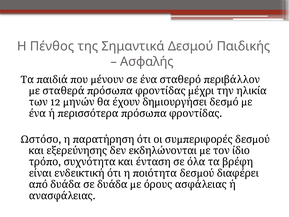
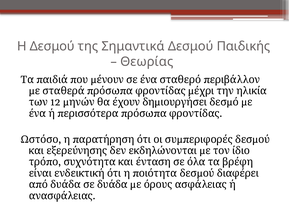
Η Πένθος: Πένθος -> Δεσμού (52, 46)
Ασφαλής: Ασφαλής -> Θεωρίας (147, 62)
